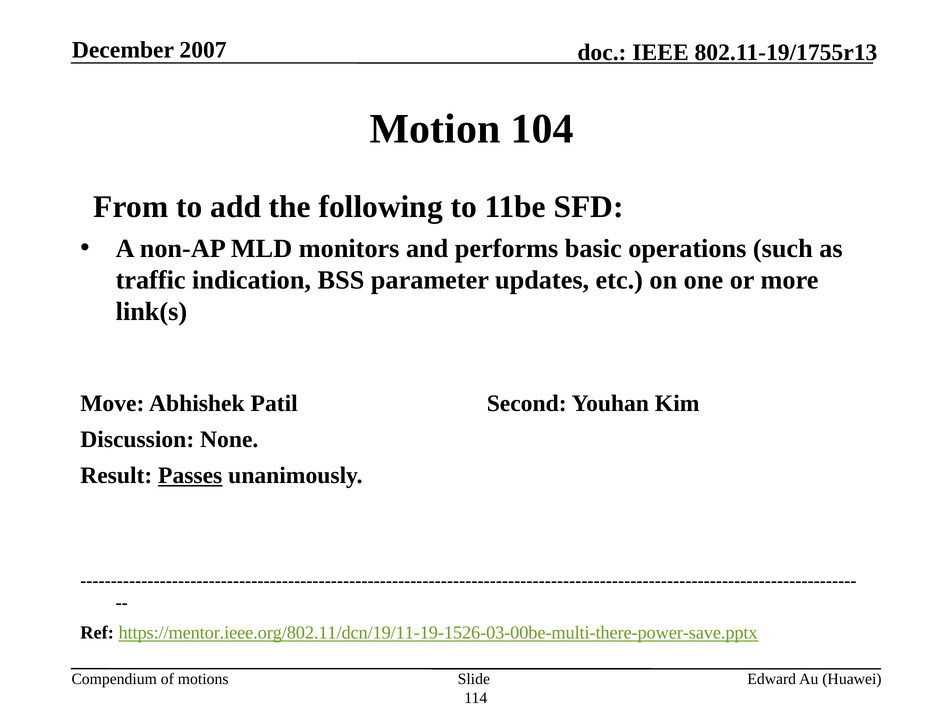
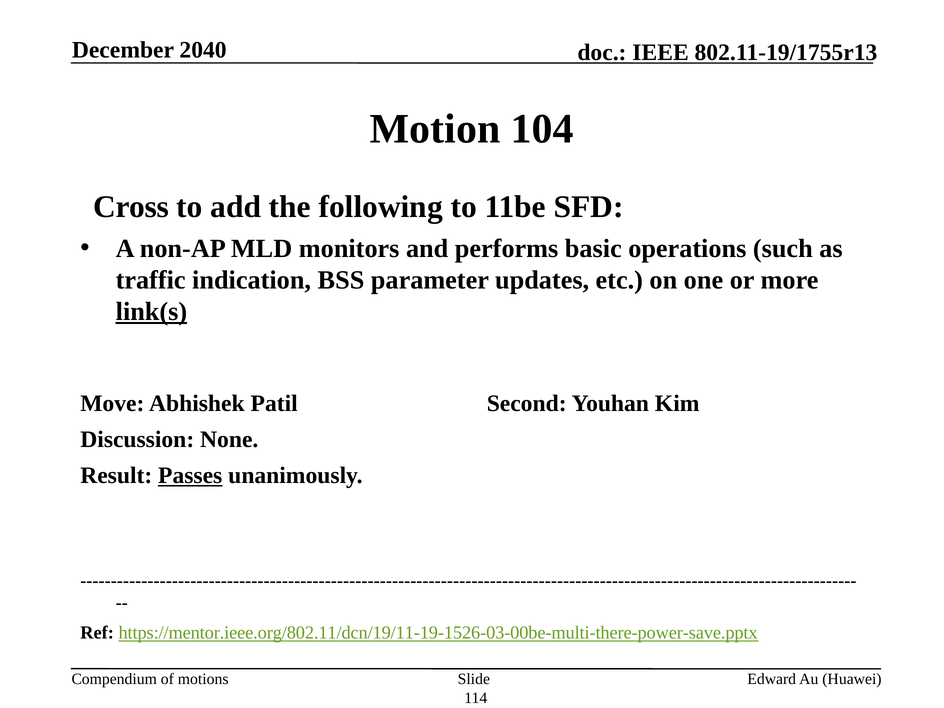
2007: 2007 -> 2040 (203, 50)
From: From -> Cross (131, 207)
link(s underline: none -> present (151, 312)
